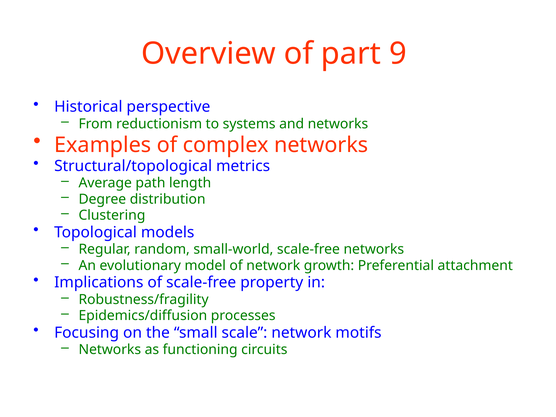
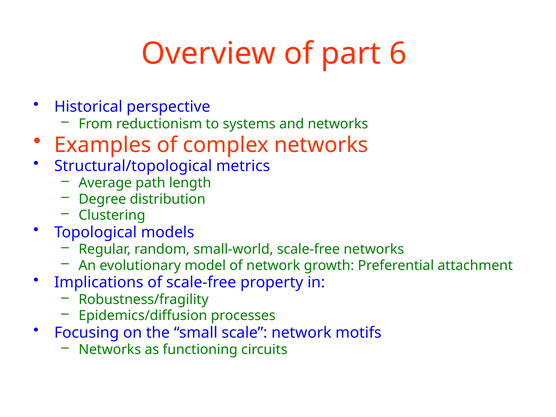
9: 9 -> 6 (398, 54)
